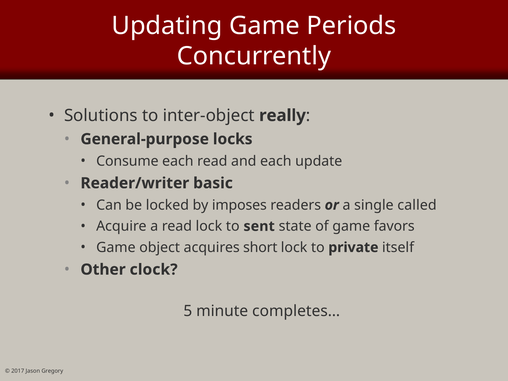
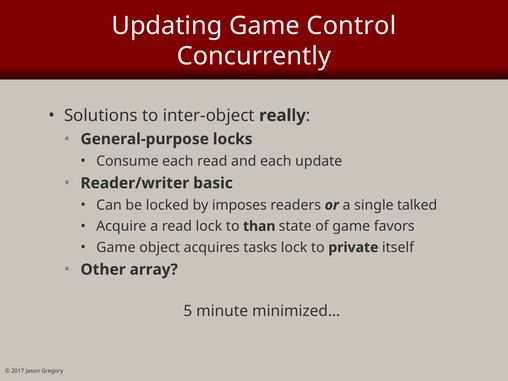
Periods: Periods -> Control (351, 26)
called: called -> talked (417, 205)
sent: sent -> than (259, 226)
short: short -> tasks (260, 247)
clock: clock -> array (154, 270)
completes…: completes… -> minimized… (296, 311)
